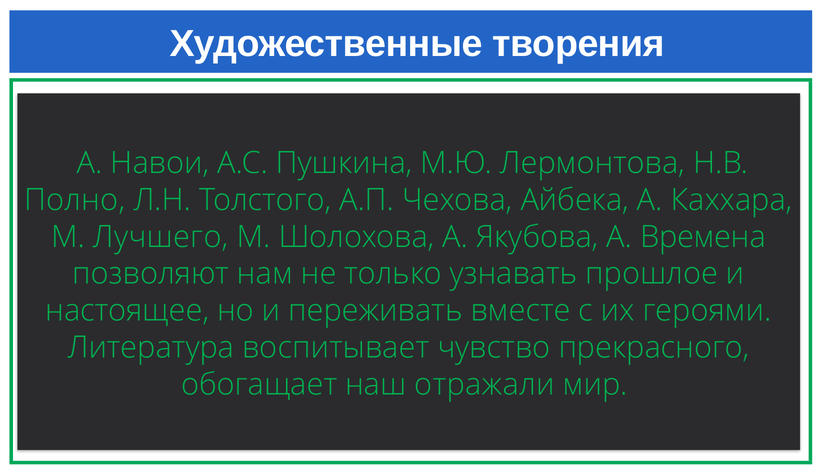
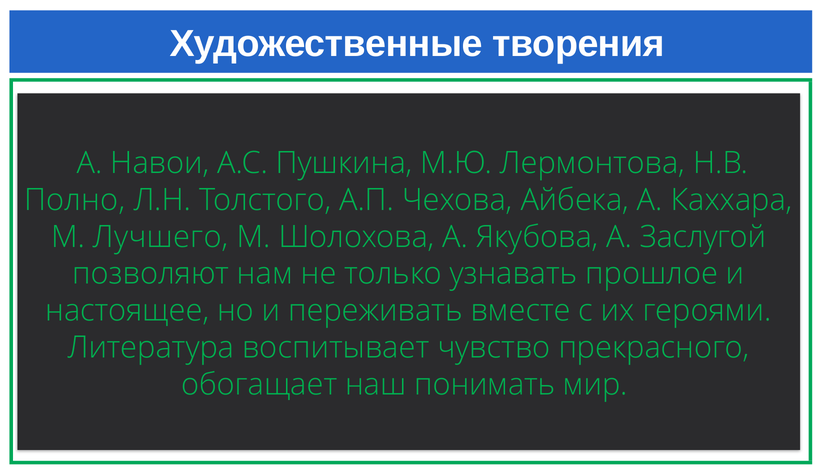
Времена: Времена -> Заслугой (703, 237)
отражали: отражали -> понимать (485, 384)
